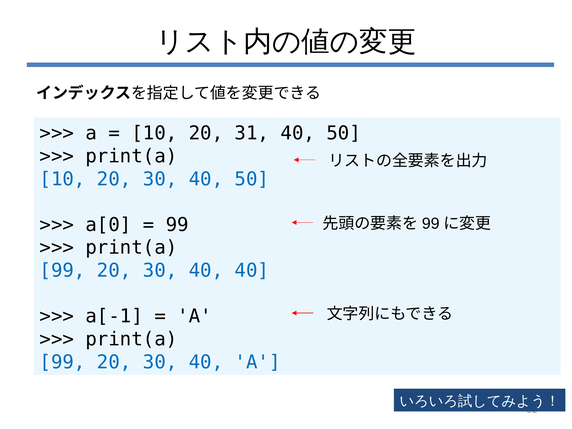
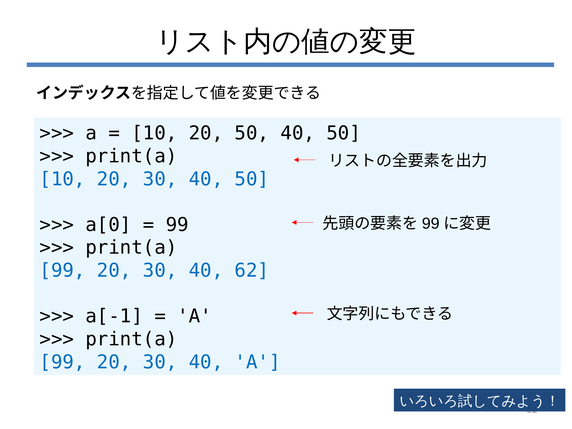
20 31: 31 -> 50 (252, 133)
40 40: 40 -> 62 (252, 271)
